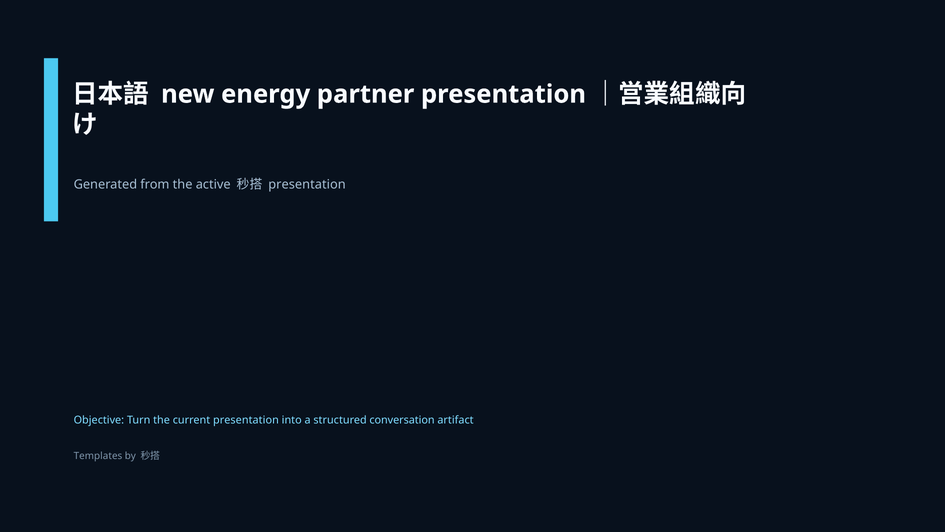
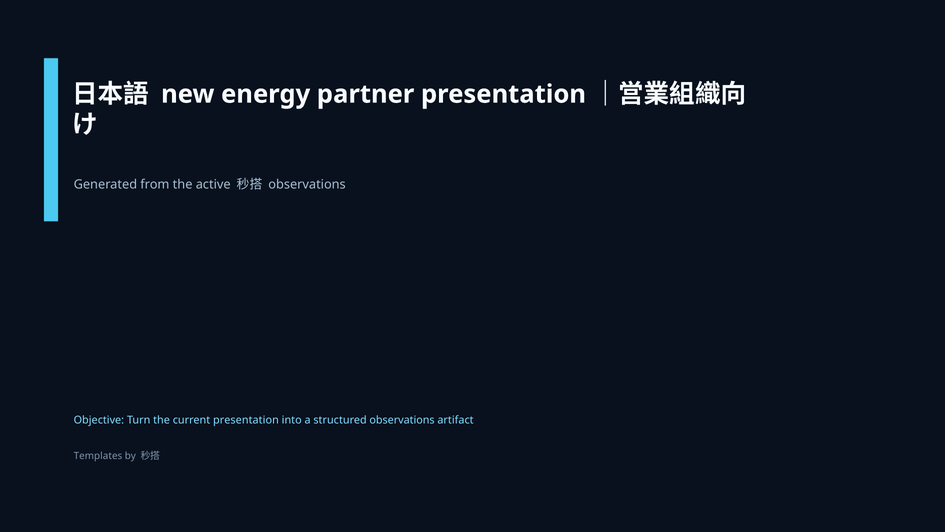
presentation: presentation -> observations (307, 184)
structured conversation: conversation -> observations (402, 420)
